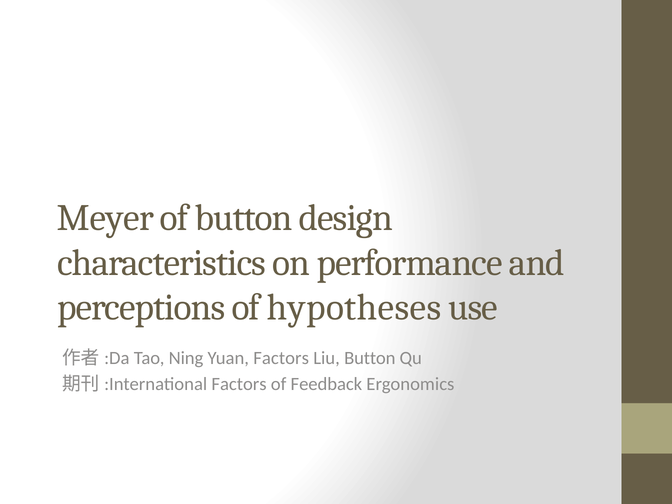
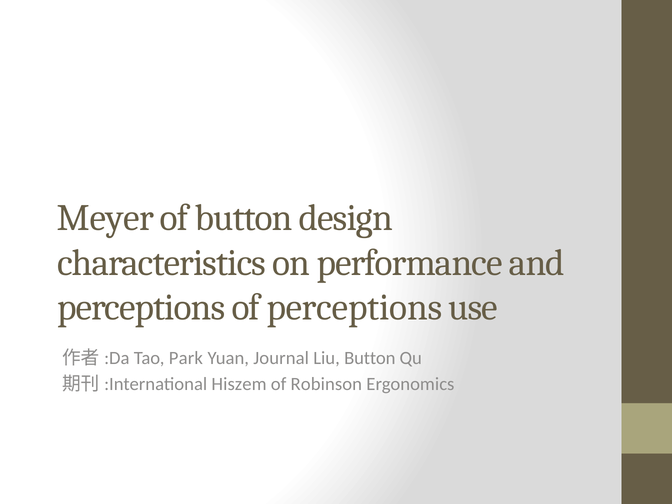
of hypotheses: hypotheses -> perceptions (354, 307)
Ning: Ning -> Park (186, 358)
Yuan Factors: Factors -> Journal (281, 358)
Factors: Factors -> Hiszem (239, 384)
Feedback: Feedback -> Robinson (326, 384)
